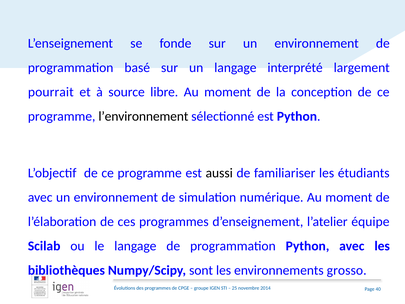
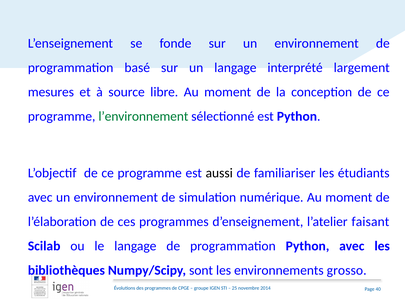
pourrait: pourrait -> mesures (51, 92)
l’environnement colour: black -> green (143, 116)
équipe: équipe -> faisant (370, 222)
